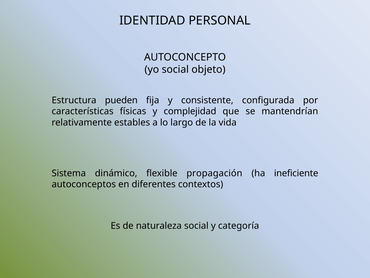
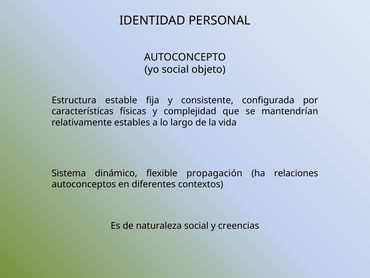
pueden: pueden -> estable (121, 100)
ineficiente: ineficiente -> relaciones (296, 173)
categoría: categoría -> creencias (239, 225)
